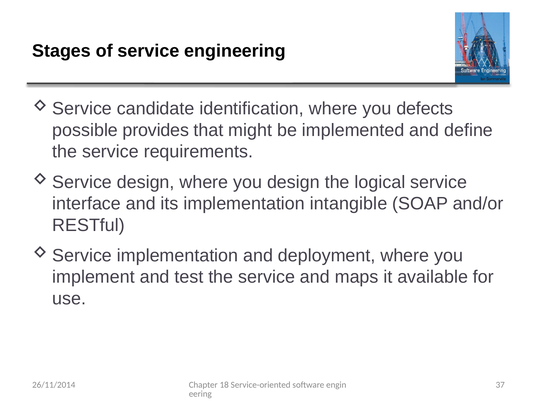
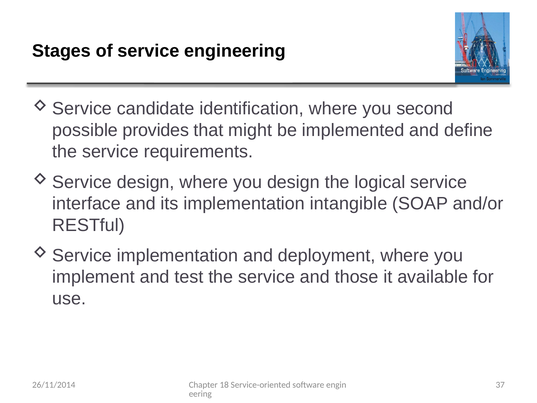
defects: defects -> second (425, 109)
maps: maps -> those (357, 277)
